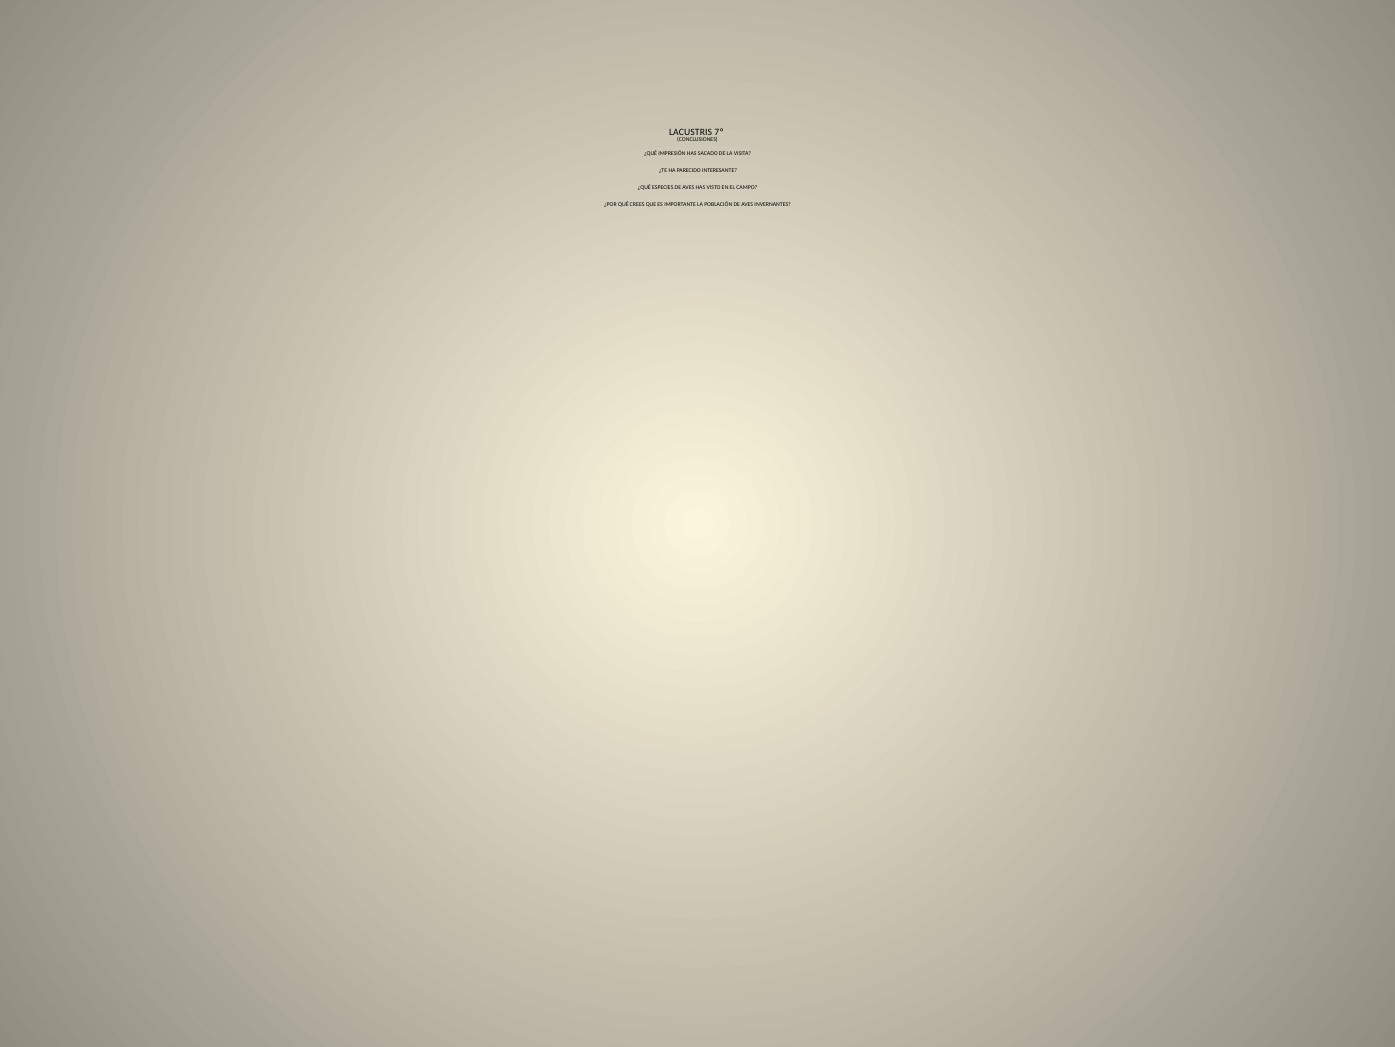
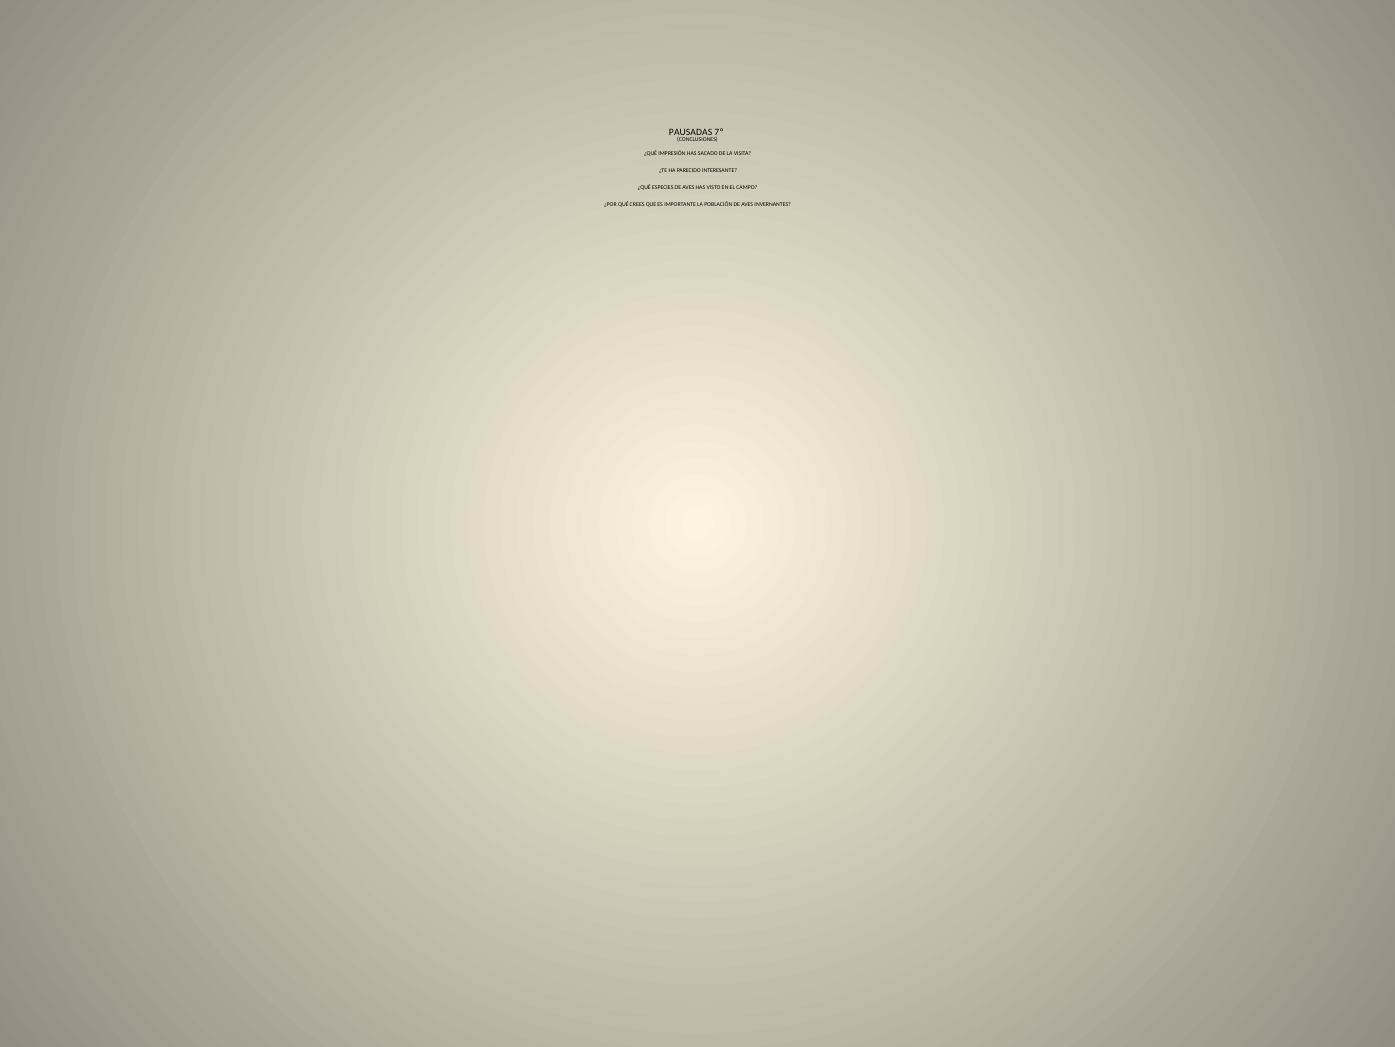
LACUSTRIS: LACUSTRIS -> PAUSADAS (691, 132)
